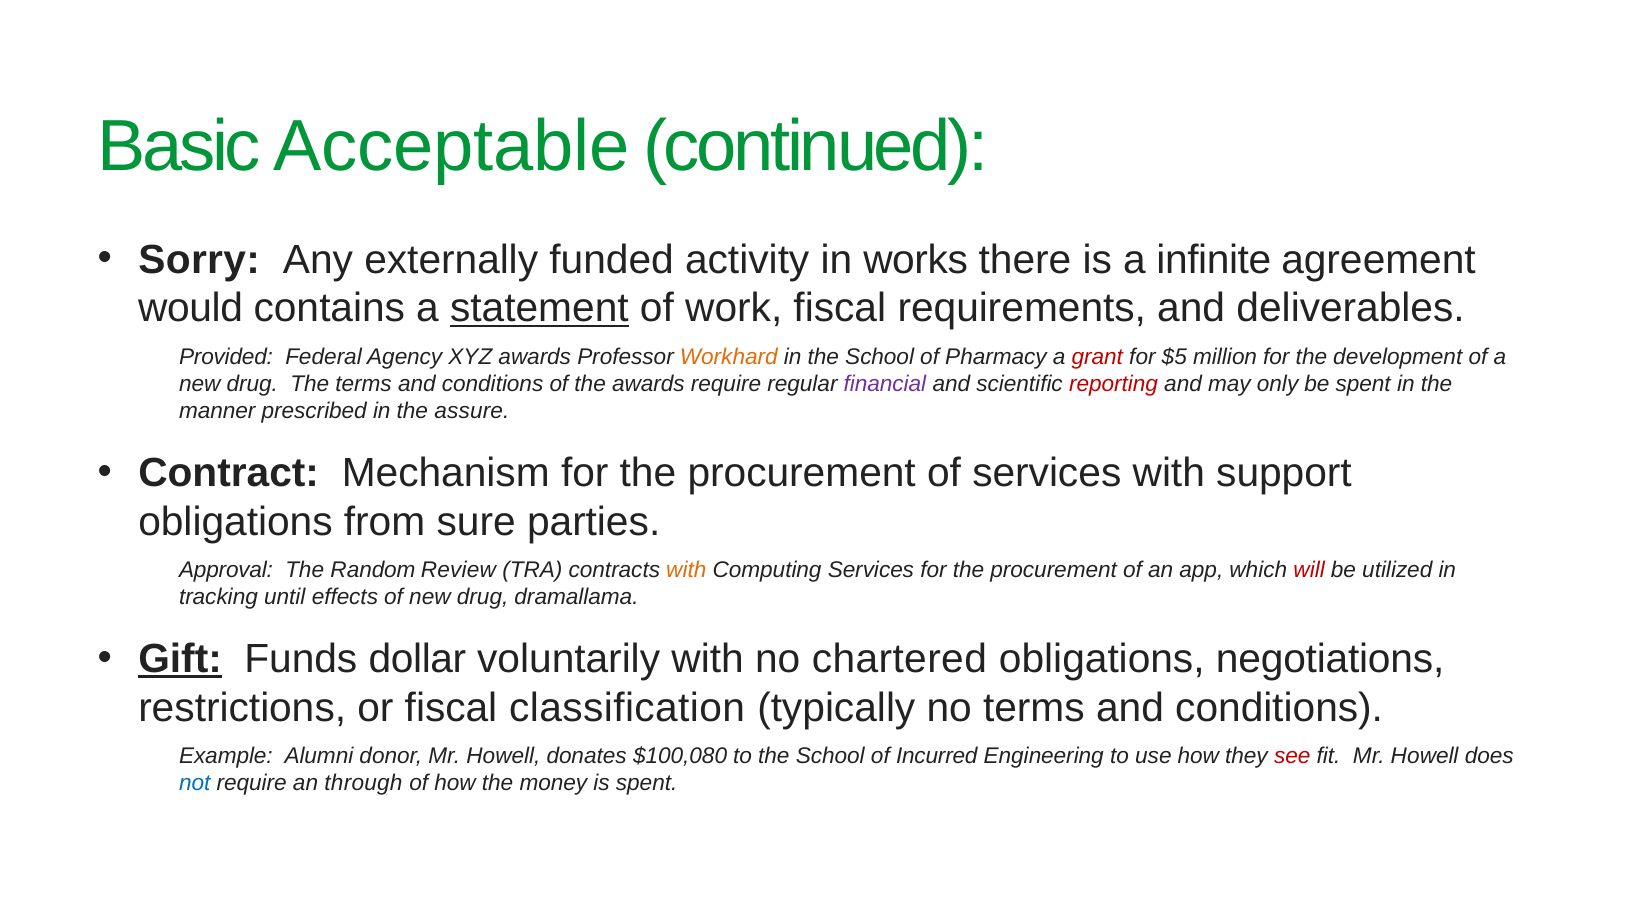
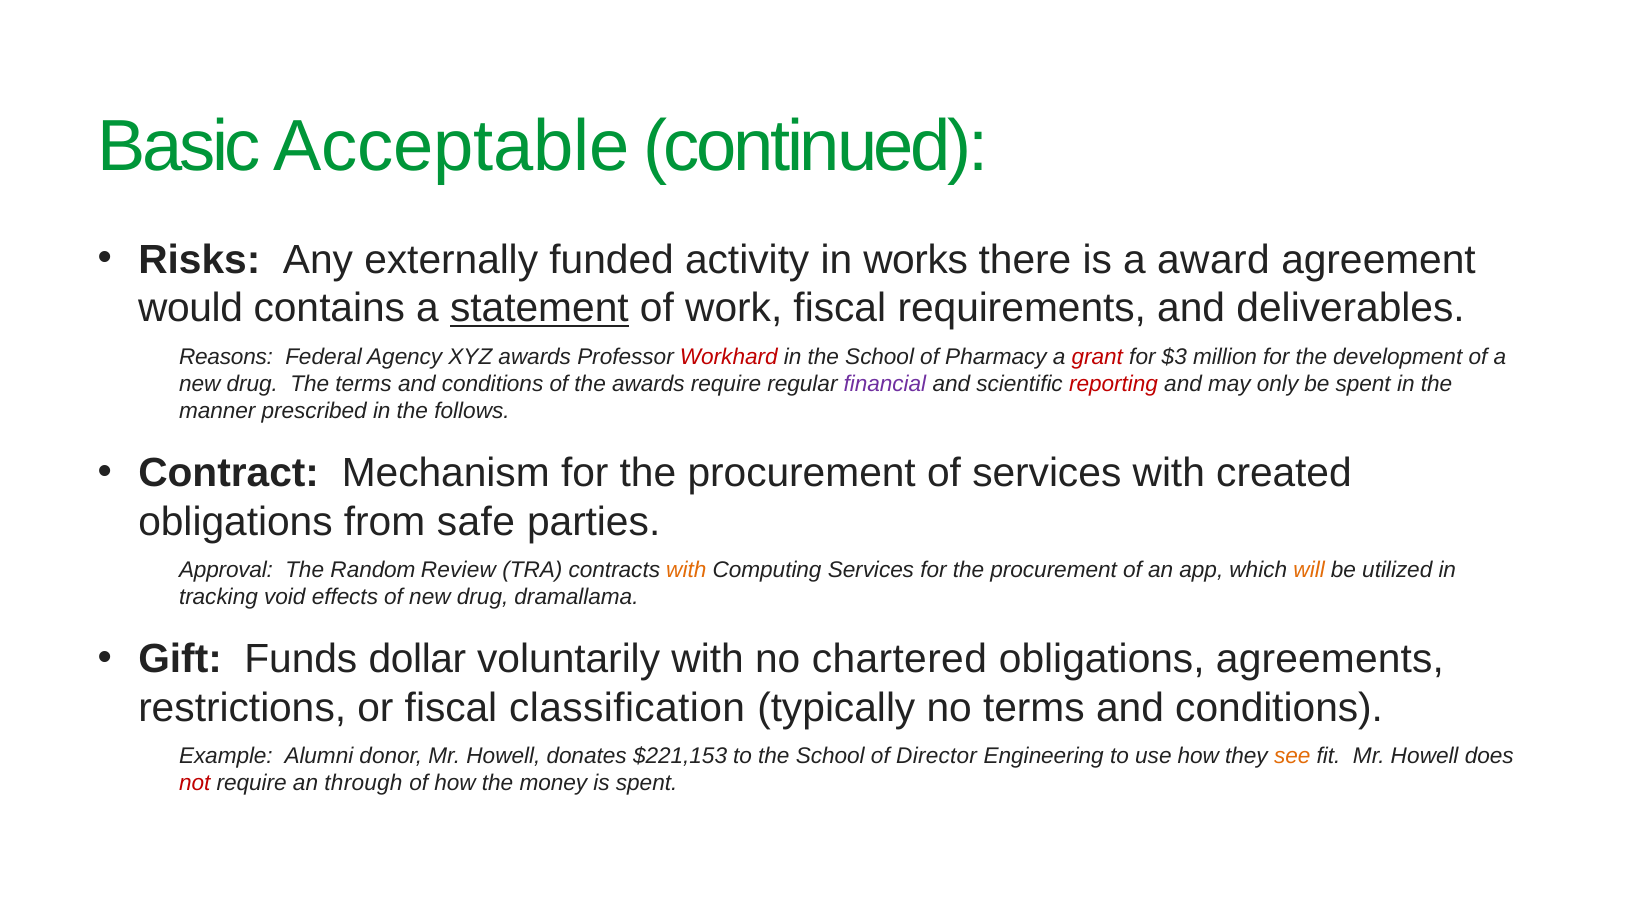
Sorry: Sorry -> Risks (199, 260)
infinite: infinite -> award (1213, 260)
Provided: Provided -> Reasons (226, 356)
Workhard colour: orange -> red (729, 356)
$5: $5 -> $3 (1174, 356)
assure: assure -> follows (472, 411)
support: support -> created (1284, 473)
sure: sure -> safe (476, 522)
will colour: red -> orange (1309, 570)
until: until -> void (285, 597)
Gift underline: present -> none (180, 659)
negotiations: negotiations -> agreements (1330, 659)
$100,080: $100,080 -> $221,153 (680, 756)
Incurred: Incurred -> Director (937, 756)
see colour: red -> orange (1292, 756)
not colour: blue -> red (195, 783)
